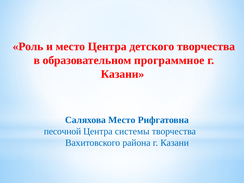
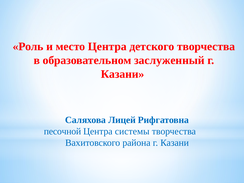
программное: программное -> заслуженный (169, 60)
Саляхова Место: Место -> Лицей (122, 120)
